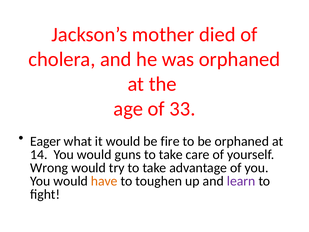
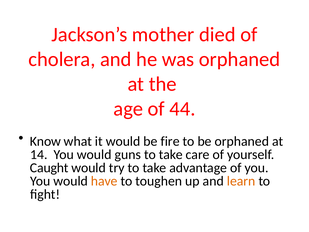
33: 33 -> 44 (182, 109)
Eager: Eager -> Know (45, 141)
Wrong: Wrong -> Caught (49, 168)
learn colour: purple -> orange (241, 181)
